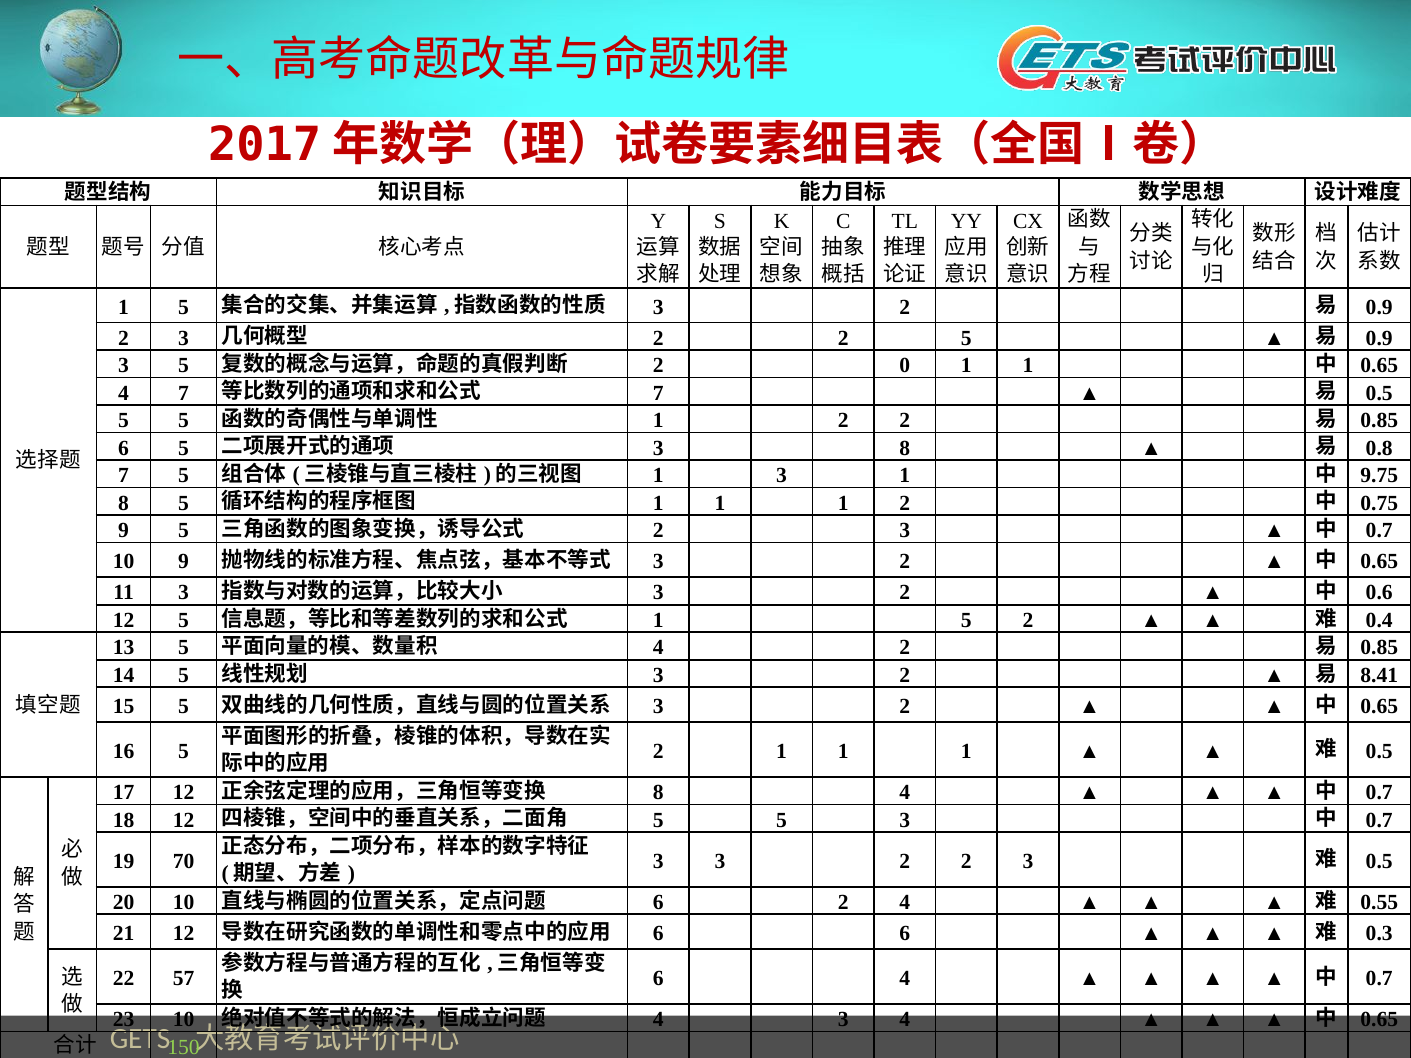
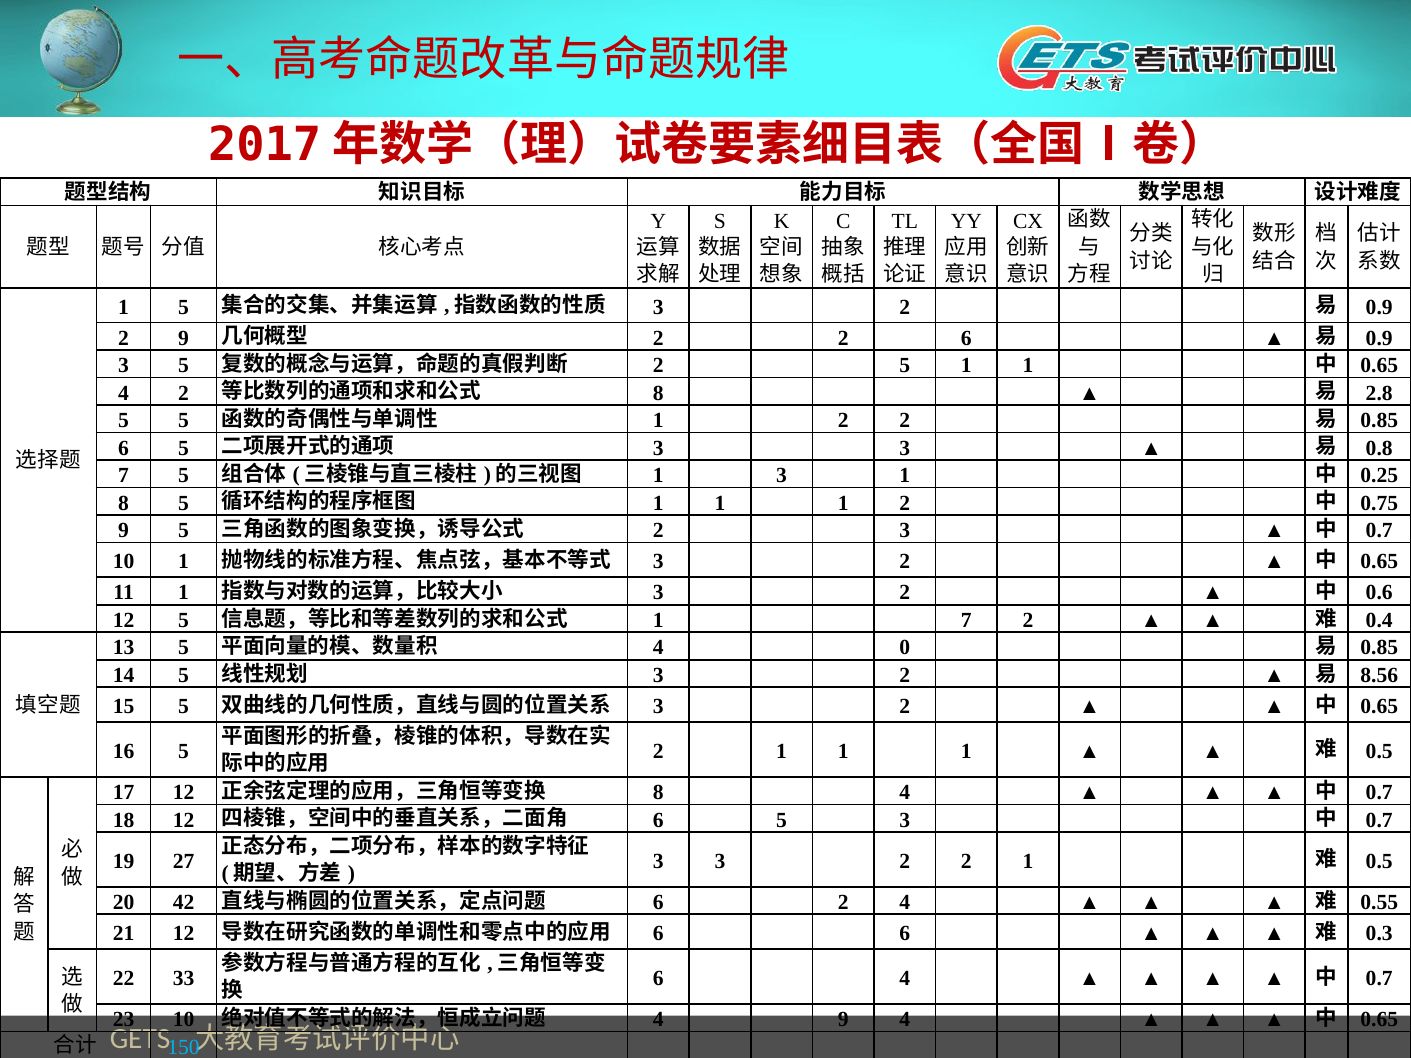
3: 3 -> 9 (184, 338)
2 5: 5 -> 6 (966, 338)
2 0: 0 -> 5 (905, 366)
4 7: 7 -> 2 (184, 393)
7: 7 -> 8 (658, 393)
0.5: 0.5 -> 2.8 (1379, 393)
8: 8 -> 3 (905, 448)
9.75: 9.75 -> 0.25 (1379, 476)
10 9: 9 -> 1 (184, 562)
11 3: 3 -> 1 (184, 593)
5: 5 -> 7 (966, 621)
4 2: 2 -> 0 (905, 648)
8.41: 8.41 -> 8.56 (1379, 675)
5: 5 -> 6 (658, 820)
70: 70 -> 27 (184, 861)
2 2 3: 3 -> 1 (1028, 861)
20 10: 10 -> 42 (184, 903)
57: 57 -> 33 (184, 979)
4 3: 3 -> 9 (843, 1020)
150 colour: light green -> light blue (184, 1047)
